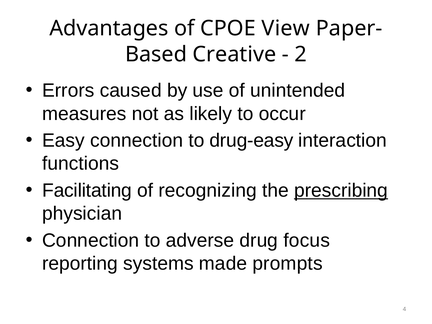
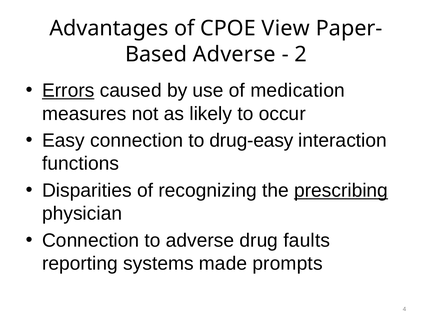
Creative: Creative -> Adverse (234, 54)
Errors underline: none -> present (68, 91)
unintended: unintended -> medication (298, 91)
Facilitating: Facilitating -> Disparities (87, 190)
focus: focus -> faults (307, 240)
